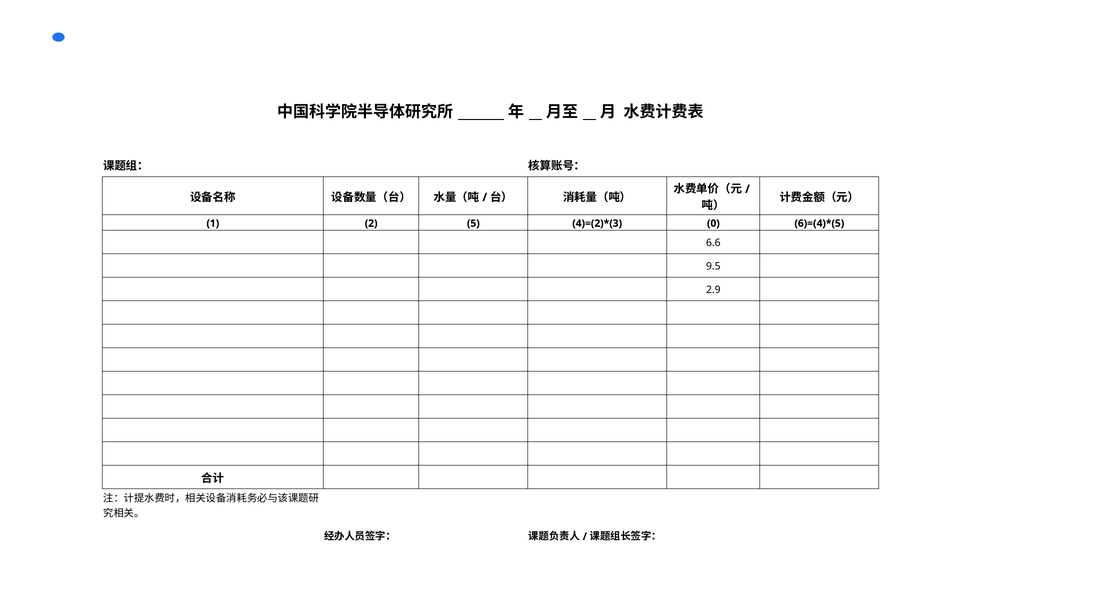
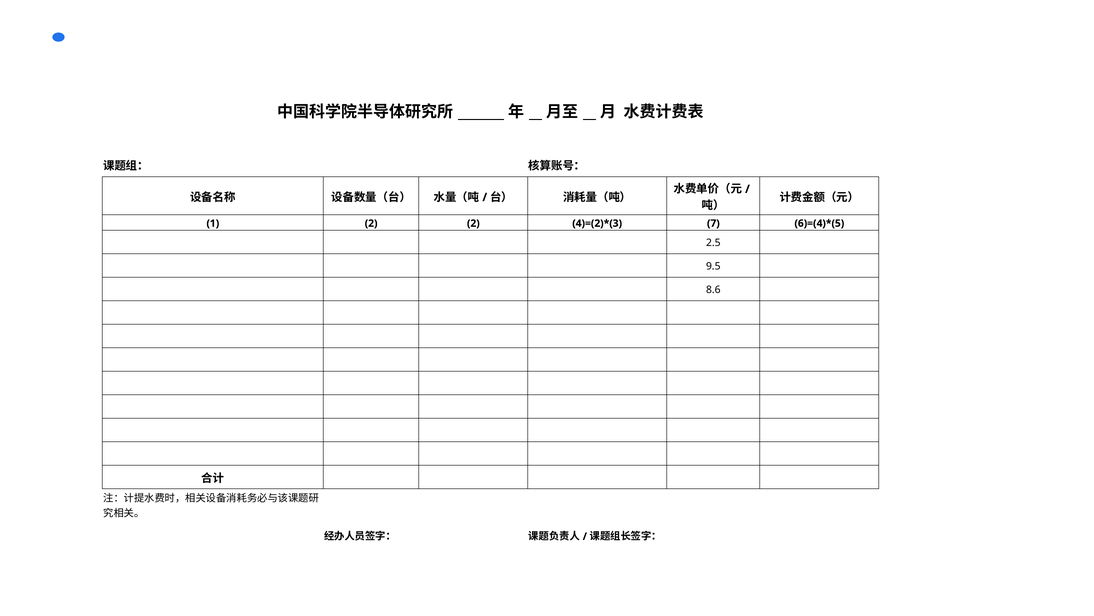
2 5: 5 -> 2 (473, 223)
0: 0 -> 7 (713, 223)
6.6: 6.6 -> 2.5 (713, 243)
2.9: 2.9 -> 8.6 (713, 290)
